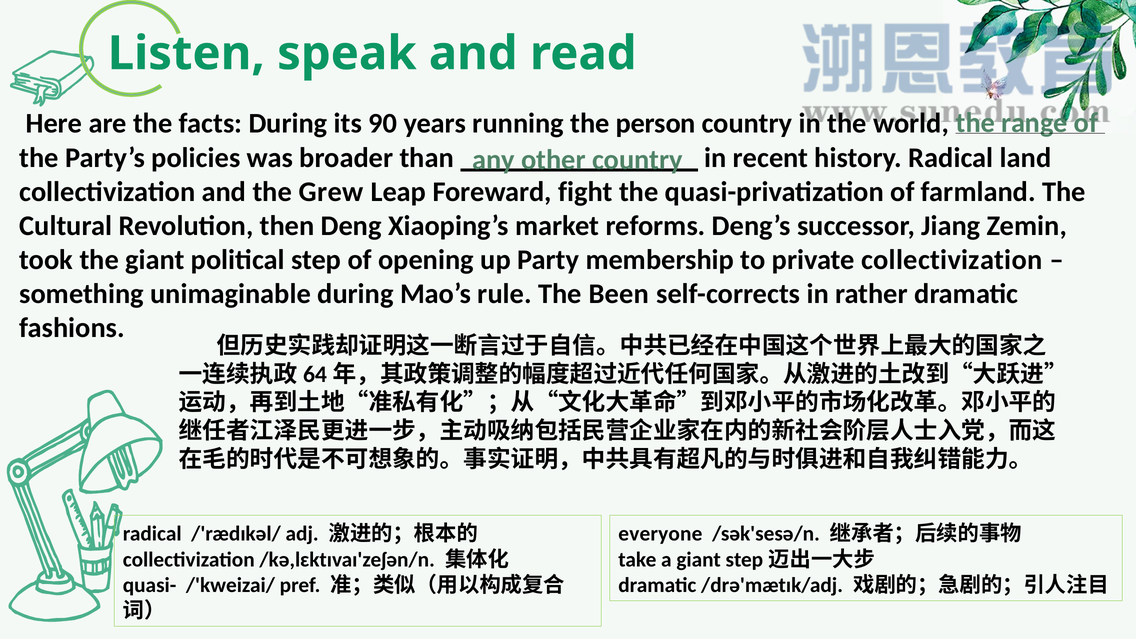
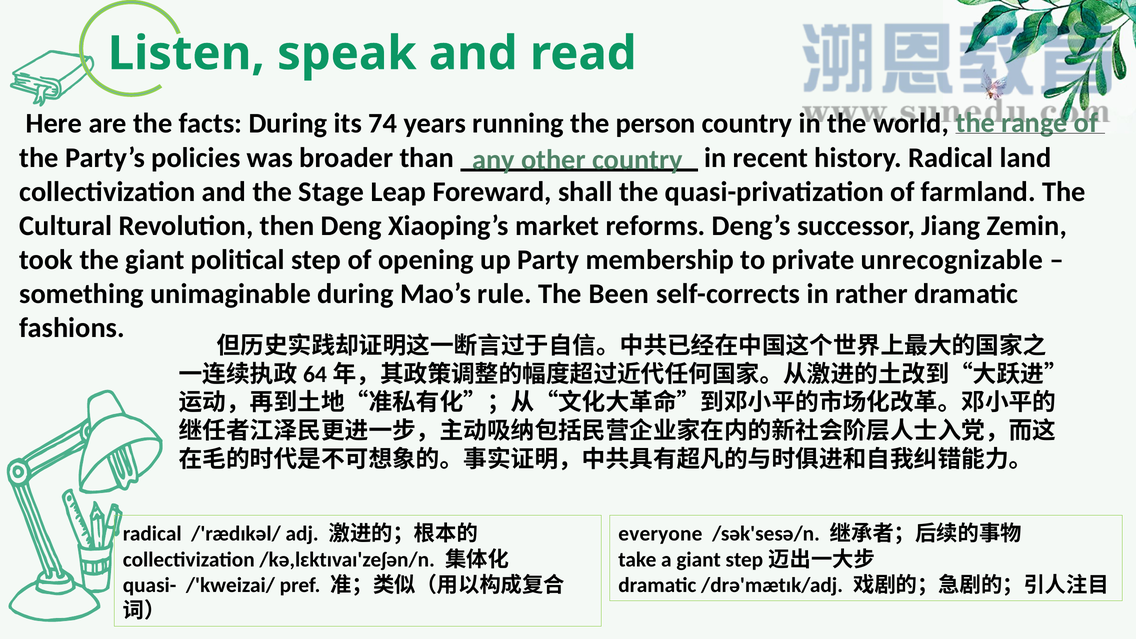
90: 90 -> 74 (383, 124)
Grew: Grew -> Stage (331, 192)
fight: fight -> shall (585, 192)
private collectivization: collectivization -> unrecognizable (952, 260)
